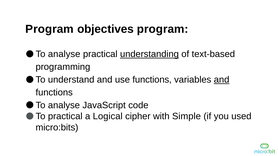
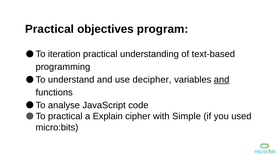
Program: Program -> Practical (50, 29)
analyse: analyse -> iteration (64, 54)
understanding underline: present -> none (149, 54)
use functions: functions -> decipher (152, 80)
Logical: Logical -> Explain (108, 117)
